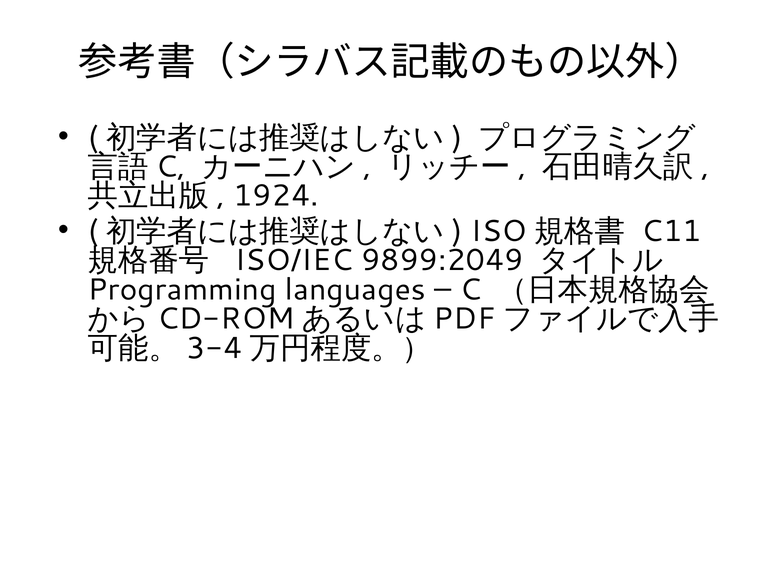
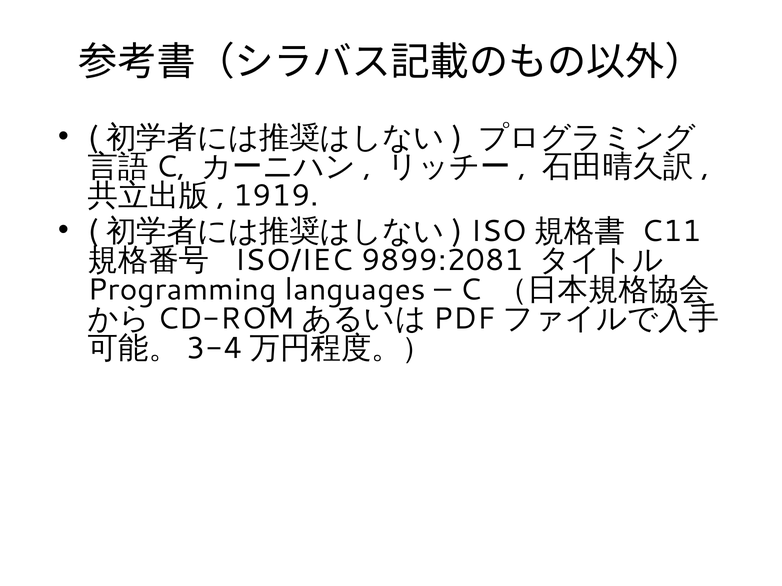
1924: 1924 -> 1919 (276, 196)
9899:2049: 9899:2049 -> 9899:2081 (442, 261)
